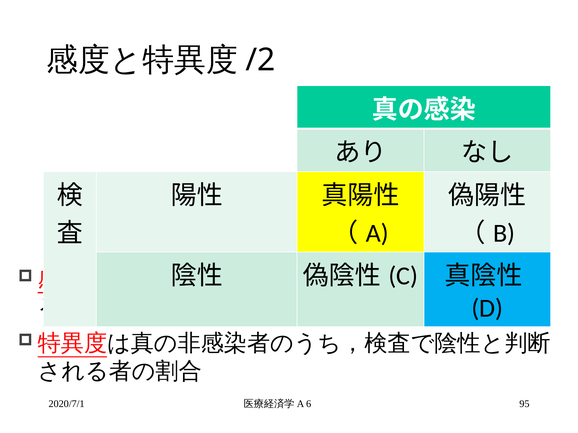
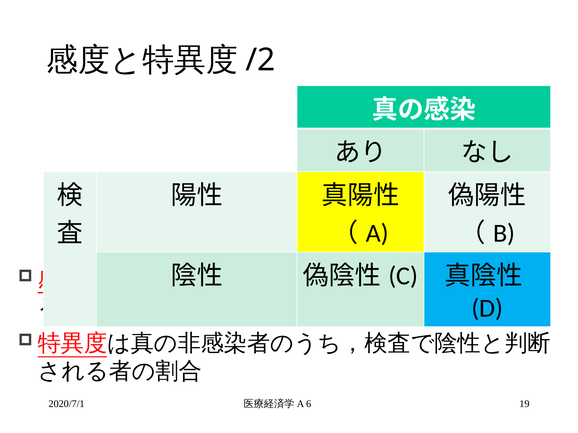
95: 95 -> 19 (524, 404)
